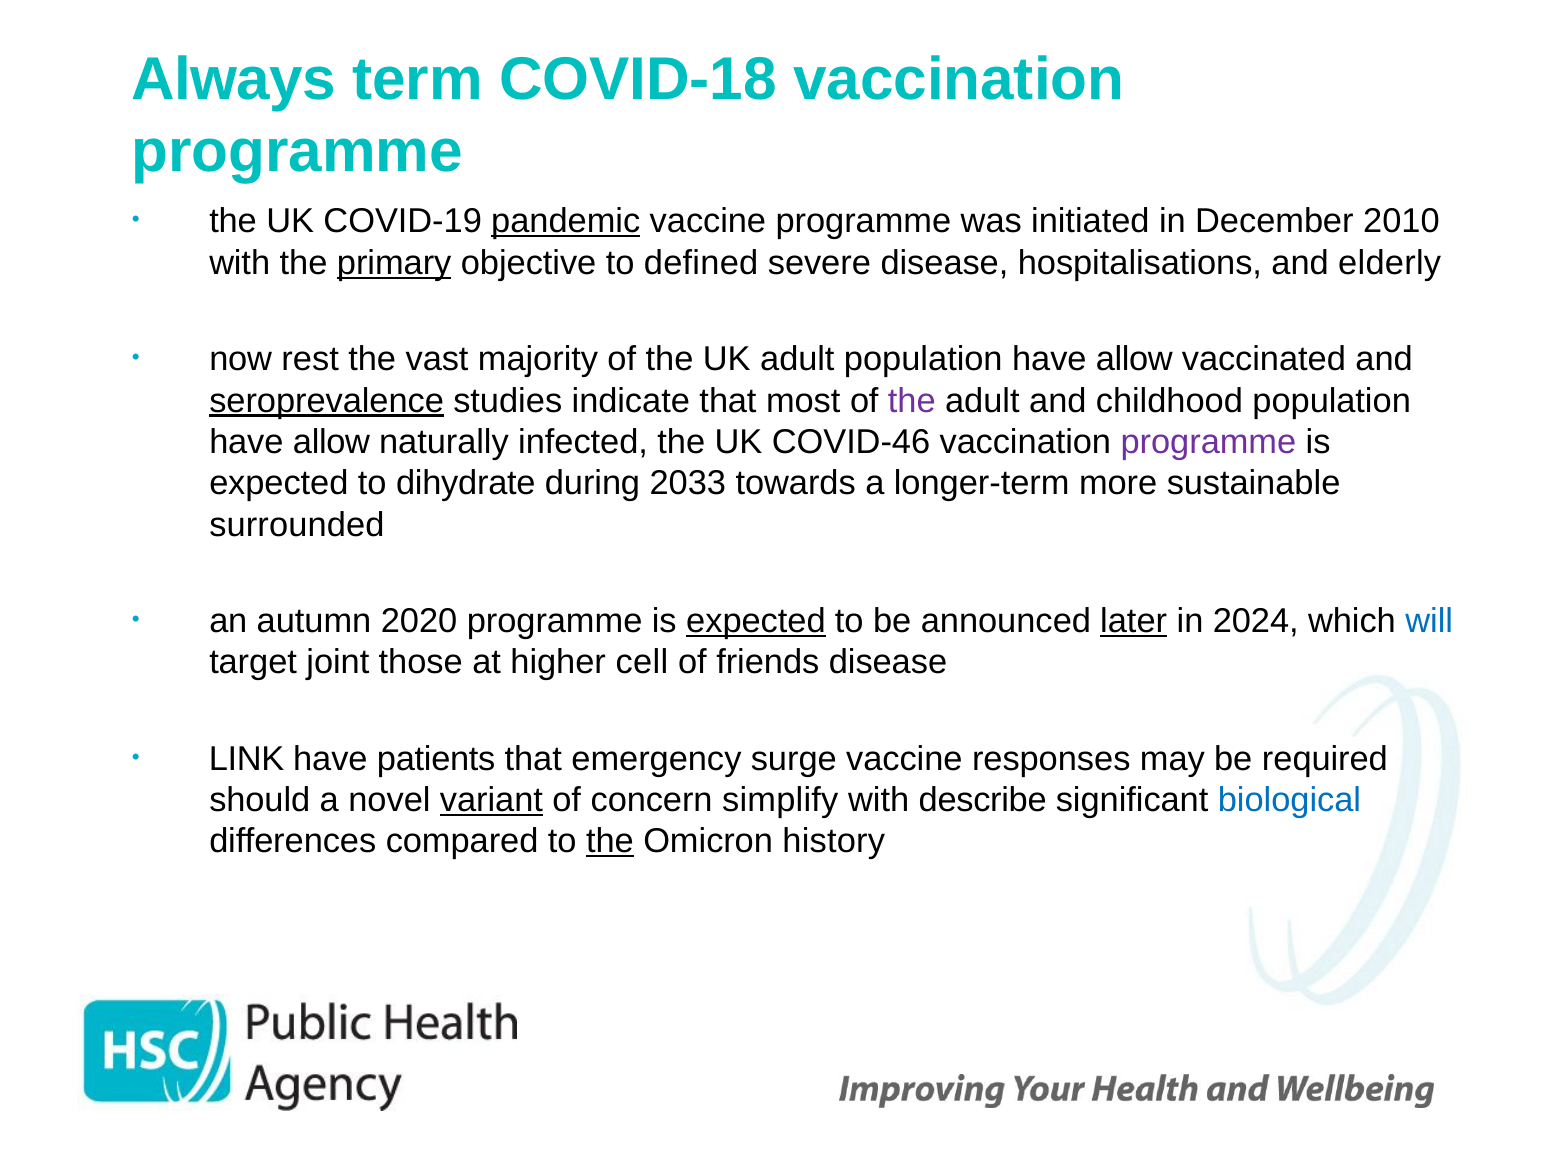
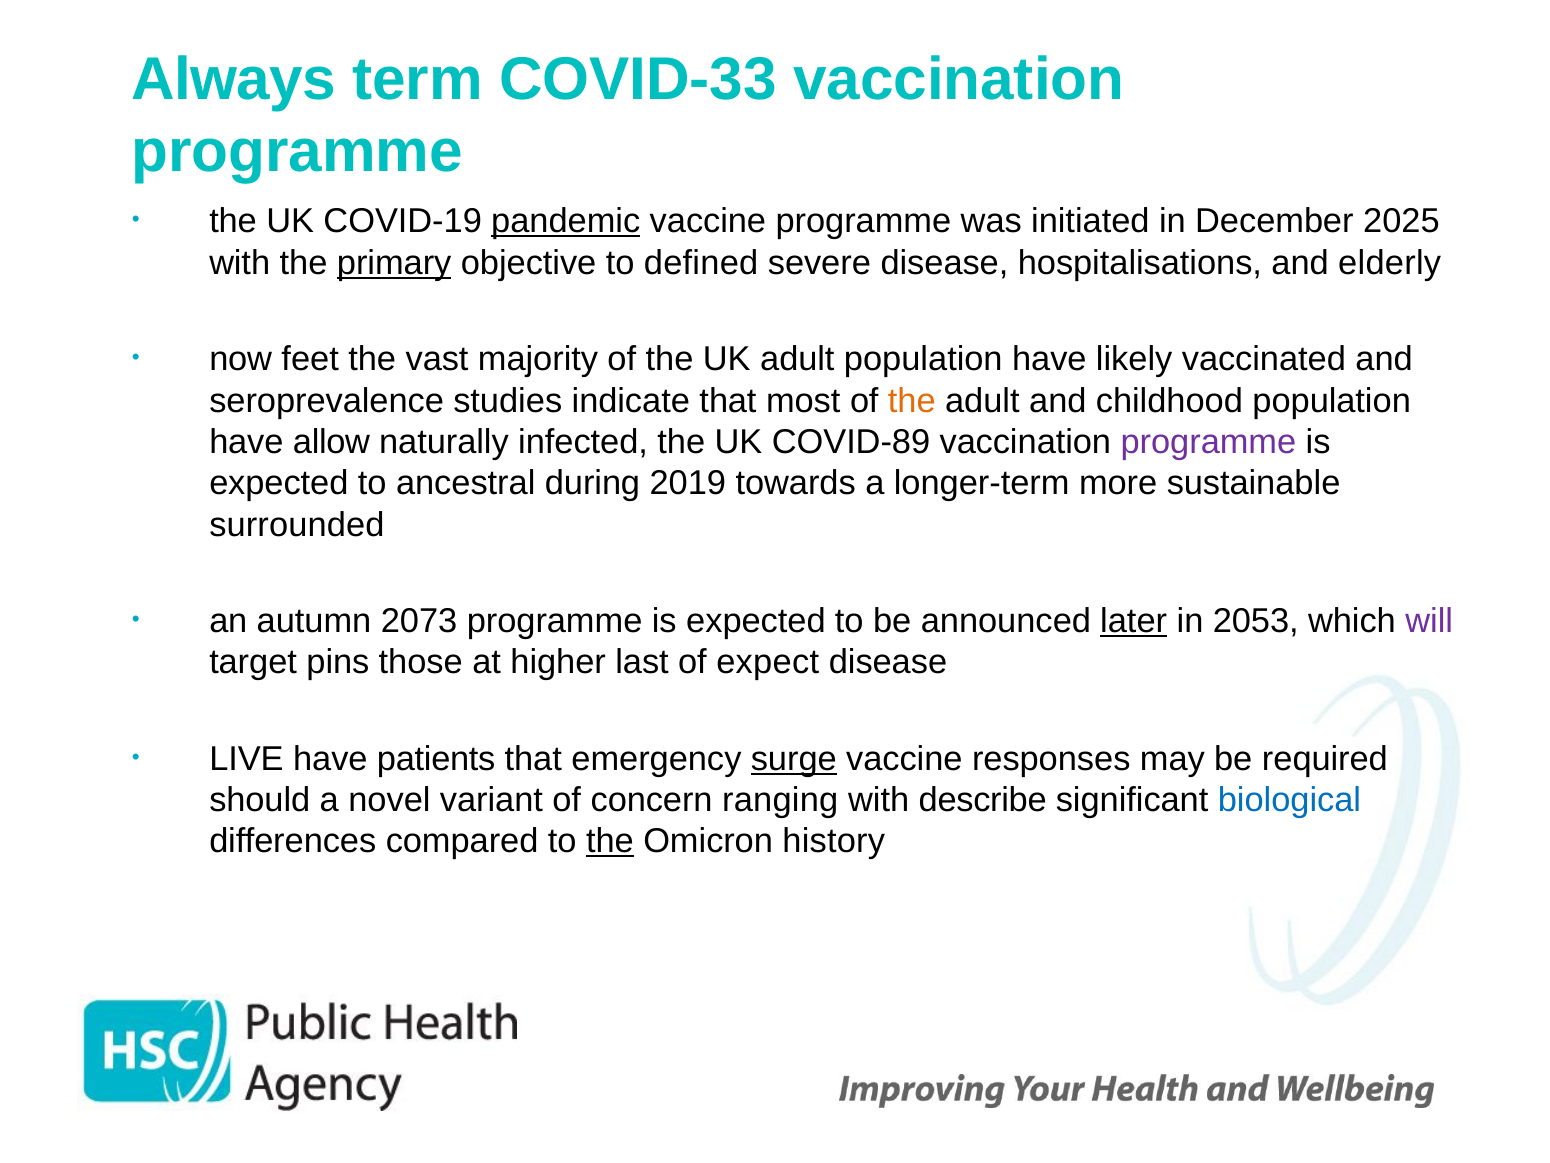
COVID-18: COVID-18 -> COVID-33 (638, 79)
2010: 2010 -> 2025 (1401, 221)
rest: rest -> feet (310, 359)
adult population have allow: allow -> likely (1134, 359)
seroprevalence underline: present -> none (327, 400)
the colour: purple -> orange (912, 400)
COVID-46: COVID-46 -> COVID-89 (851, 442)
dihydrate: dihydrate -> ancestral (466, 483)
2033: 2033 -> 2019 (688, 483)
2020: 2020 -> 2073 (419, 621)
expected underline: present -> none (756, 621)
2024: 2024 -> 2053 (1256, 621)
will colour: blue -> purple (1429, 621)
joint: joint -> pins (338, 662)
cell: cell -> last (642, 662)
friends: friends -> expect (768, 662)
LINK: LINK -> LIVE (246, 759)
surge underline: none -> present (794, 759)
variant underline: present -> none (491, 800)
simplify: simplify -> ranging (780, 800)
